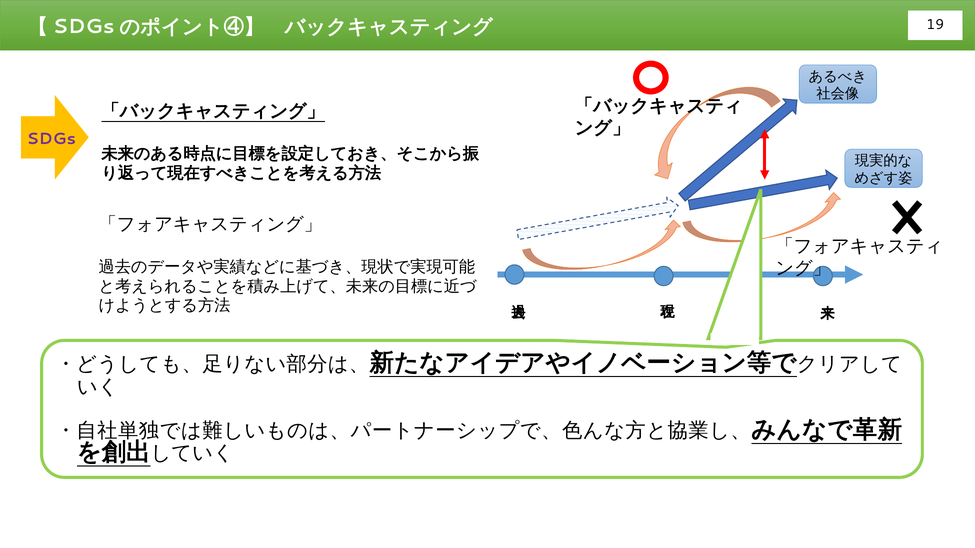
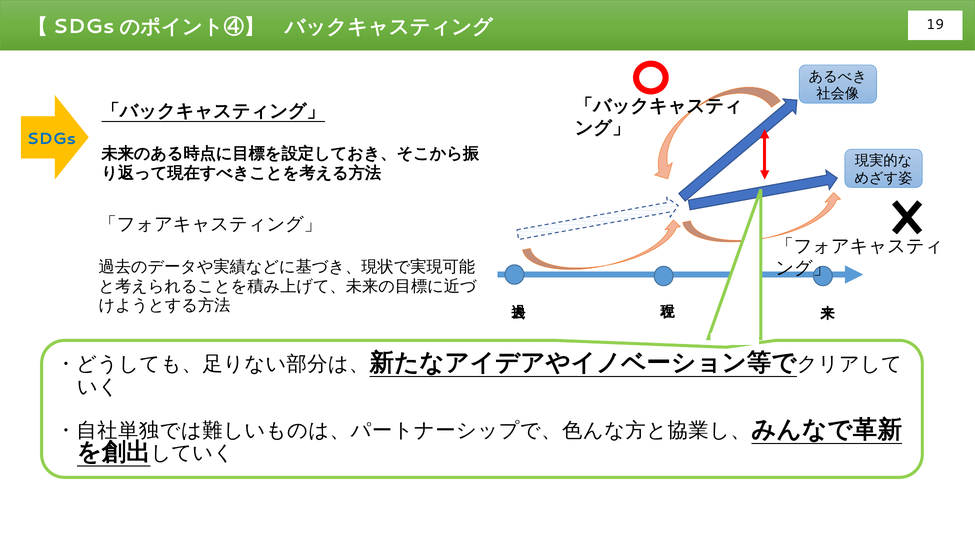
SDGs colour: purple -> blue (51, 139)
